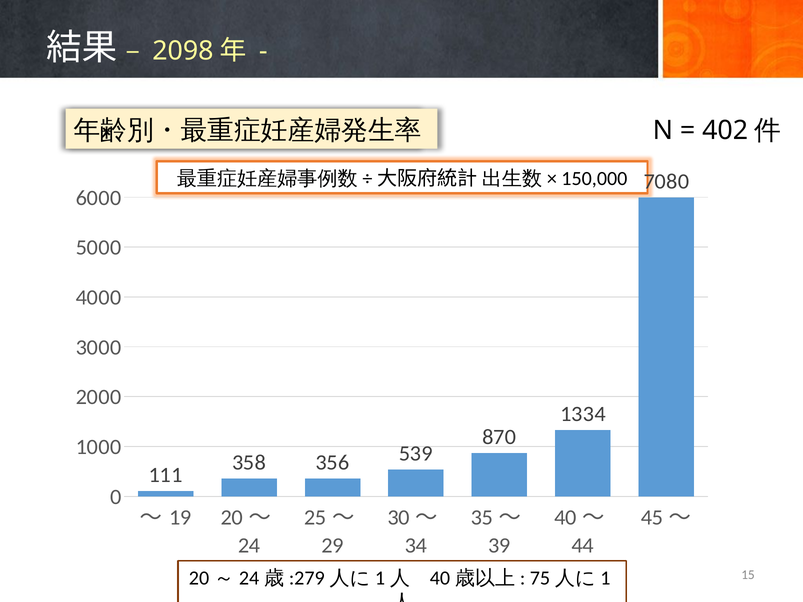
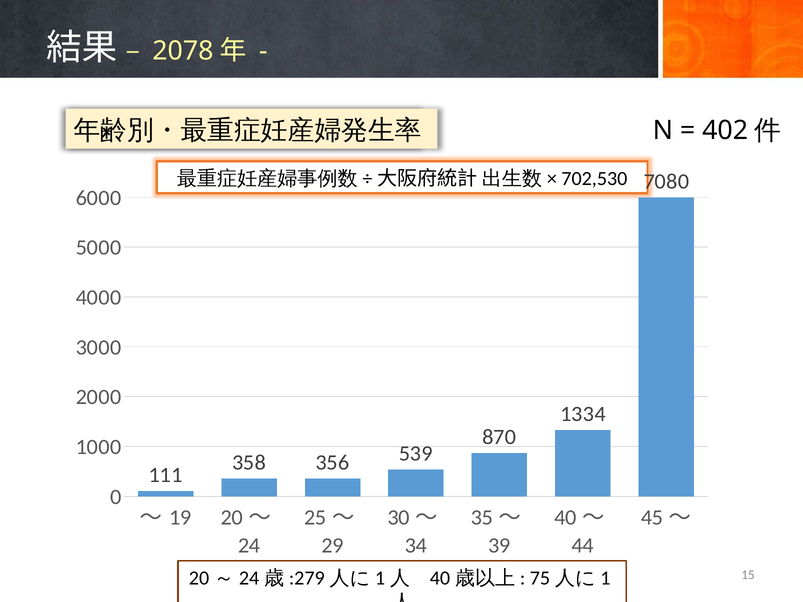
2098: 2098 -> 2078 (183, 51)
150,000: 150,000 -> 702,530 (594, 179)
